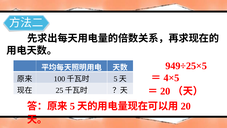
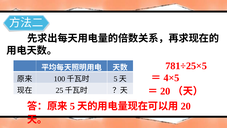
949÷25×5: 949÷25×5 -> 781÷25×5 (186, 66)
